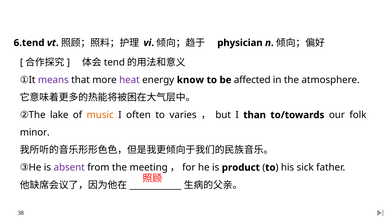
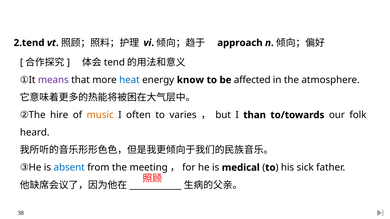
6.tend: 6.tend -> 2.tend (29, 43)
physician: physician -> approach (240, 43)
heat colour: purple -> blue (129, 80)
lake: lake -> hire (59, 115)
minor: minor -> heard (35, 133)
absent colour: purple -> blue (69, 168)
product: product -> medical (241, 168)
